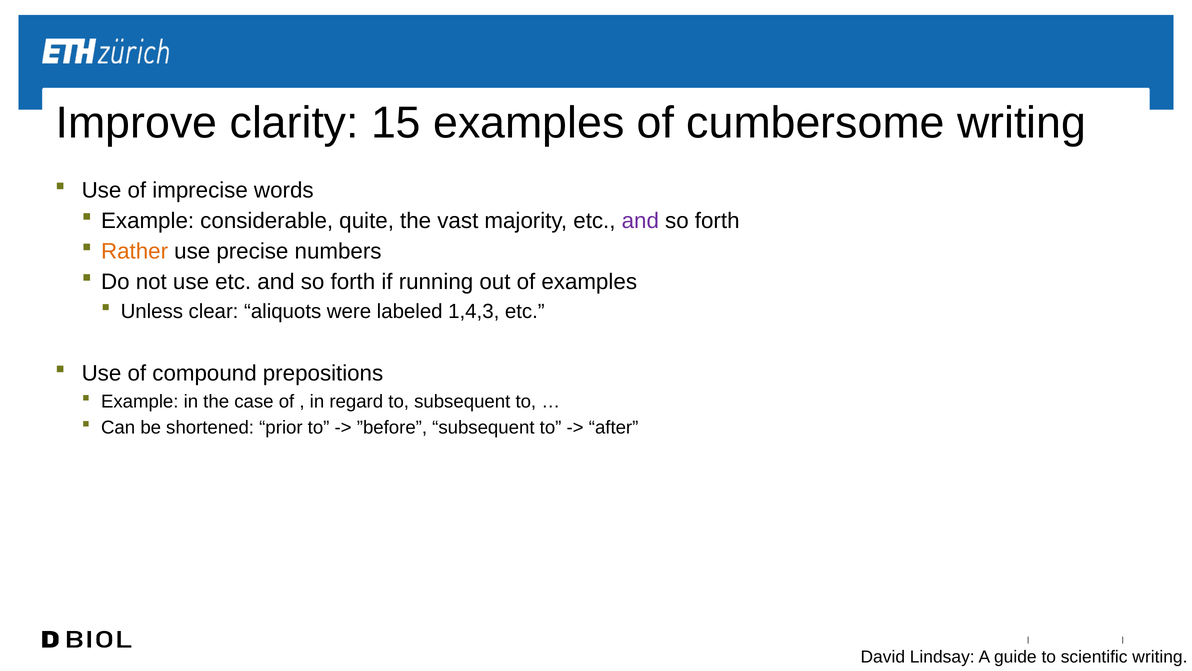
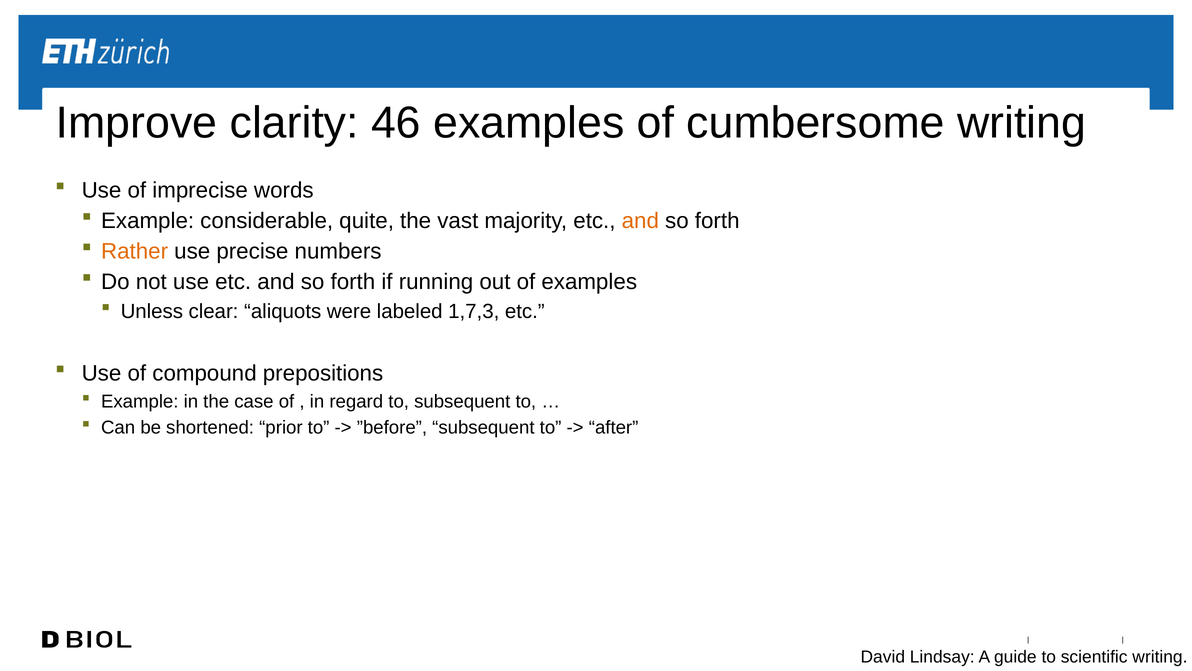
15: 15 -> 46 (396, 123)
and colour: purple -> orange (640, 221)
1,4,3: 1,4,3 -> 1,7,3 (474, 311)
